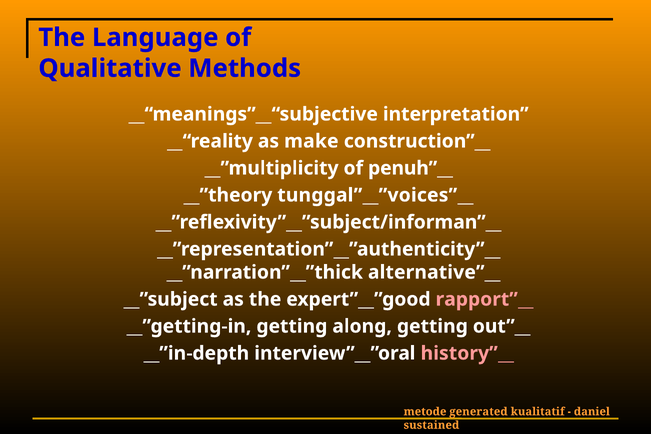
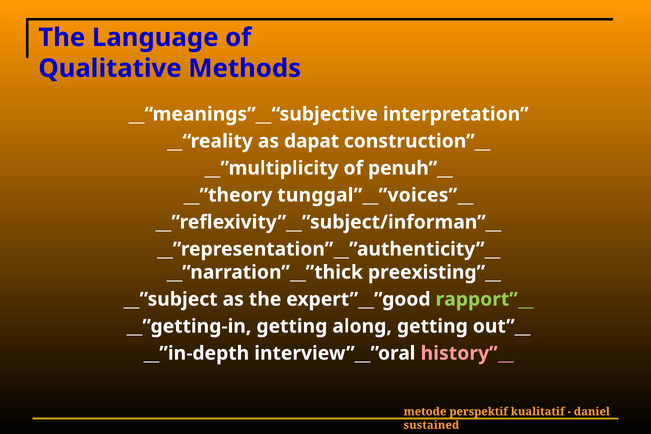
make: make -> dapat (312, 141)
alternative”__: alternative”__ -> preexisting”__ (434, 272)
rapport”__ colour: pink -> light green (485, 299)
generated: generated -> perspektif (479, 412)
